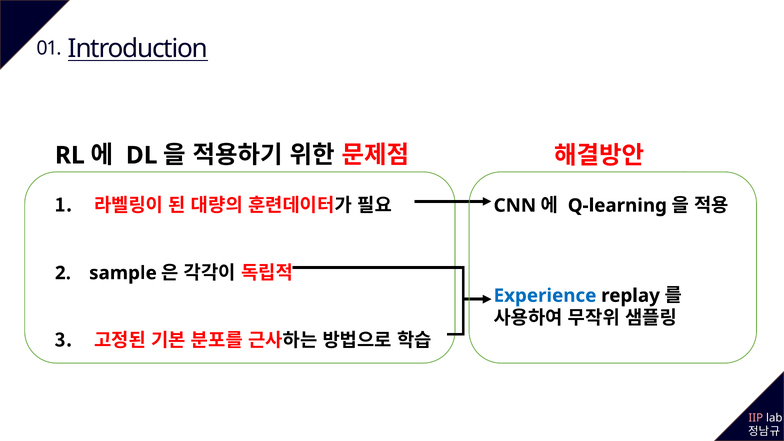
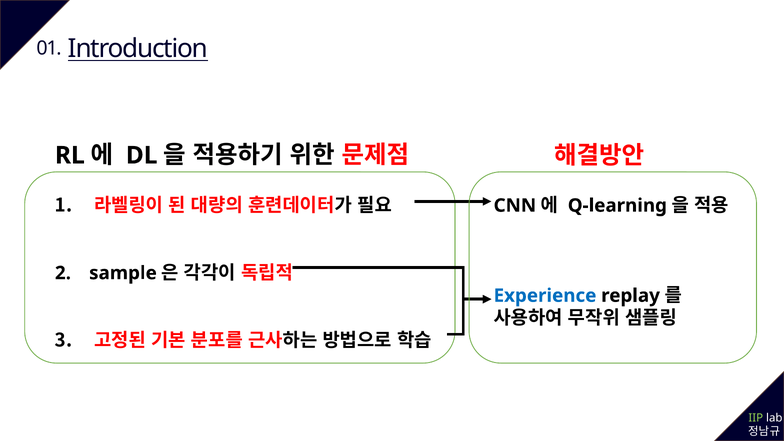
IIP colour: pink -> light green (756, 418)
